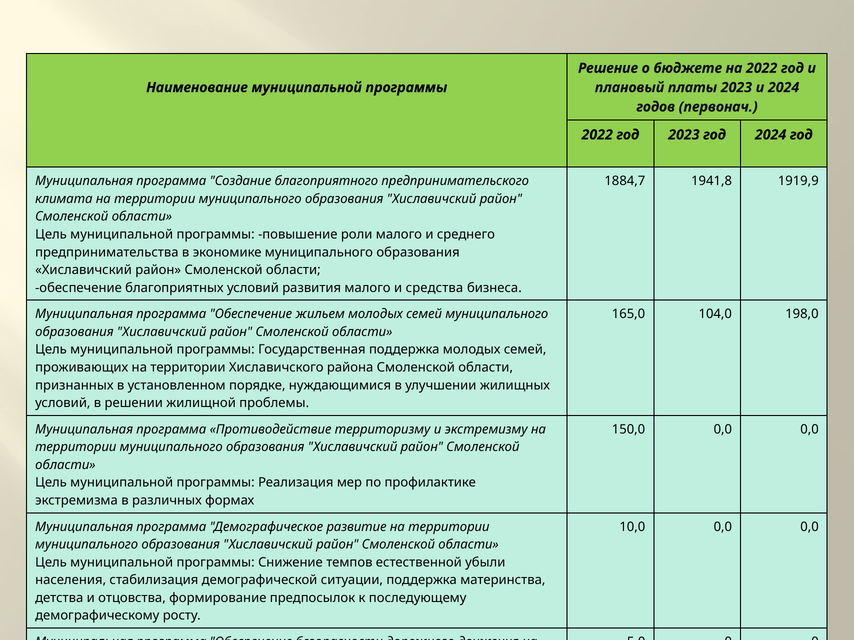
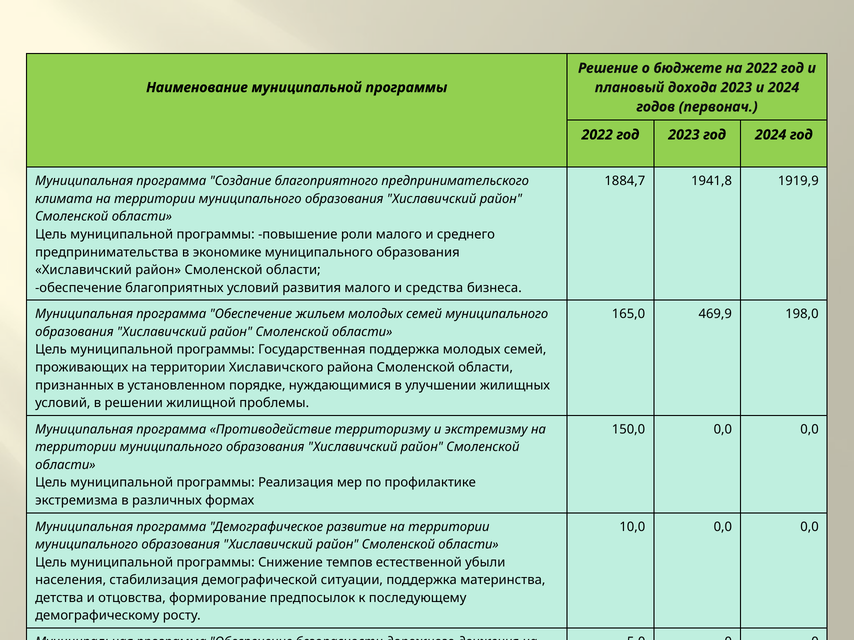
платы: платы -> дохода (692, 88)
104,0: 104,0 -> 469,9 (715, 314)
